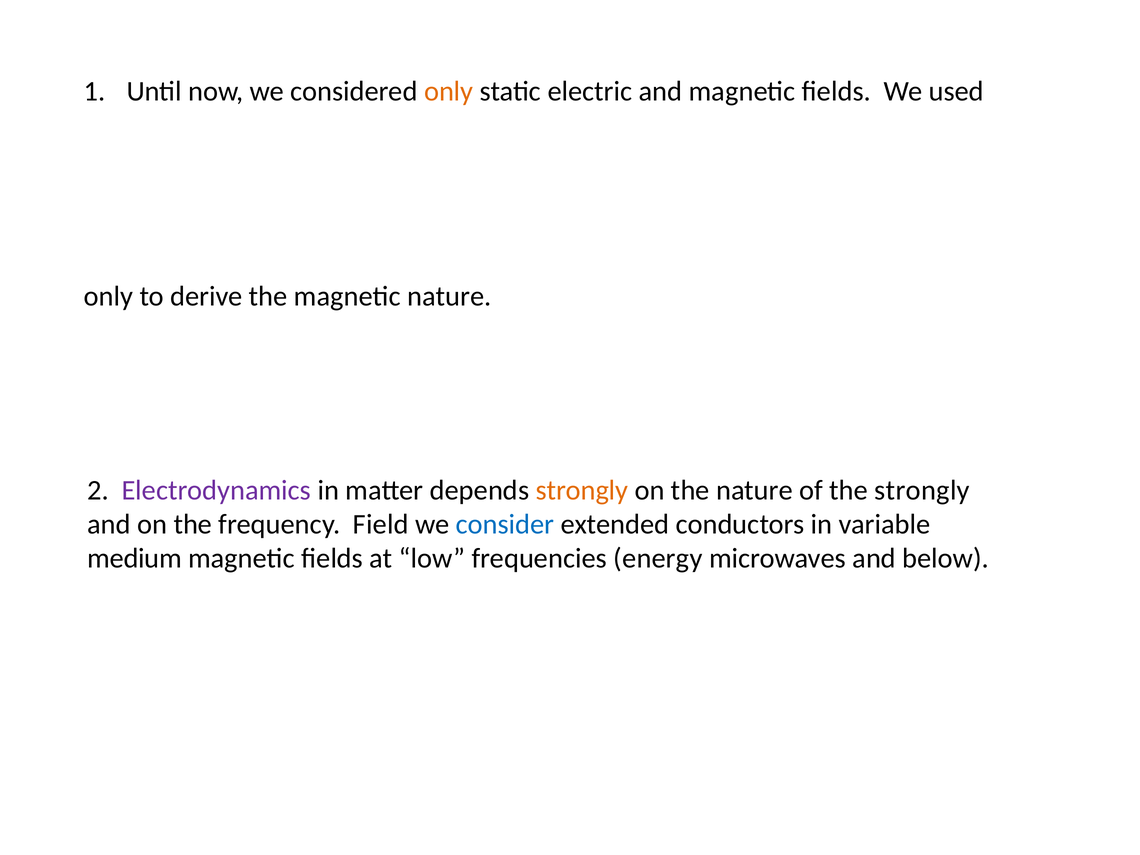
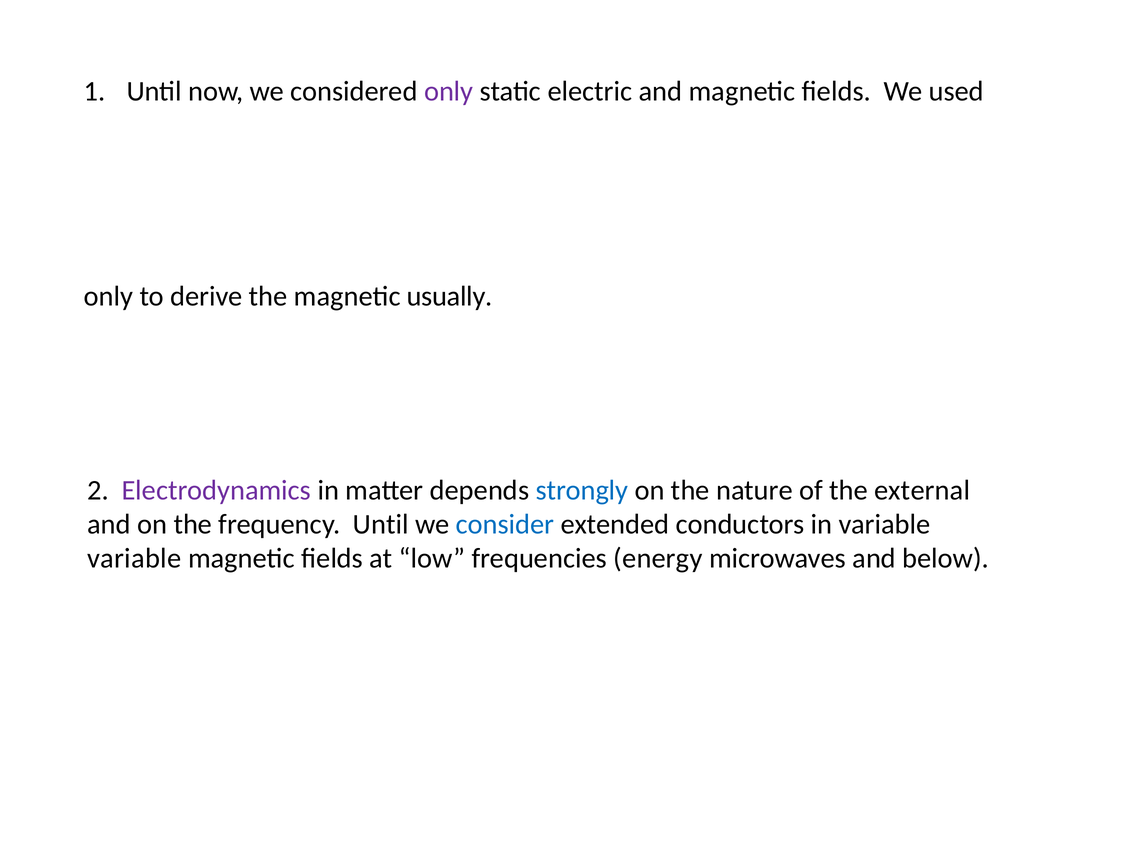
only colour: orange -> purple (449, 91)
magnetic nature: nature -> usually (449, 296)
strongly colour: orange -> blue (582, 490)
the strongly: strongly -> external (922, 490)
frequency Field: Field -> Until (381, 524)
medium: medium -> variable (134, 559)
